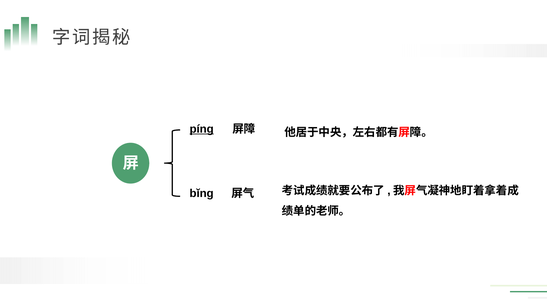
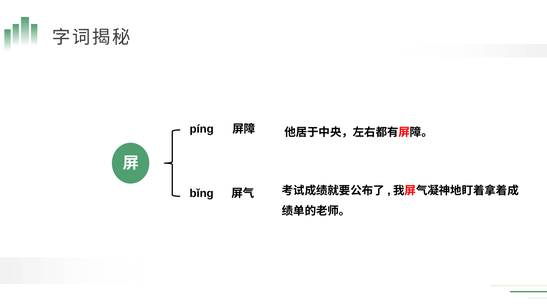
píng underline: present -> none (202, 129)
